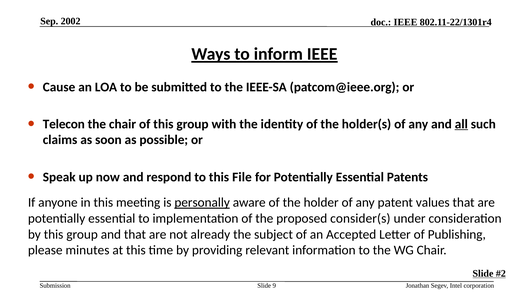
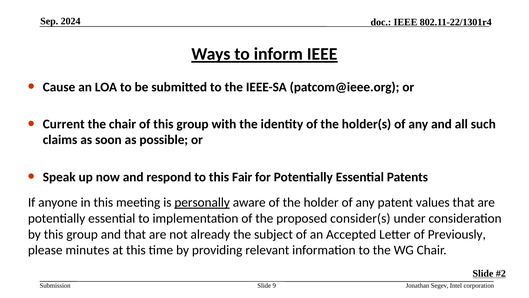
2002: 2002 -> 2024 (71, 21)
Telecon: Telecon -> Current (64, 124)
all underline: present -> none (461, 124)
File: File -> Fair (242, 177)
Publishing: Publishing -> Previously (457, 234)
